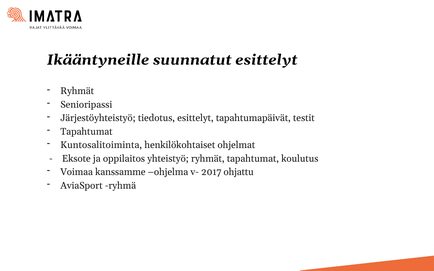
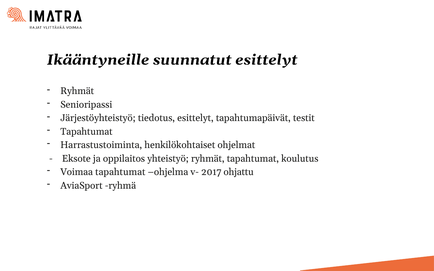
Kuntosalitoiminta: Kuntosalitoiminta -> Harrastustoiminta (101, 145)
Voimaa kanssamme: kanssamme -> tapahtumat (120, 172)
